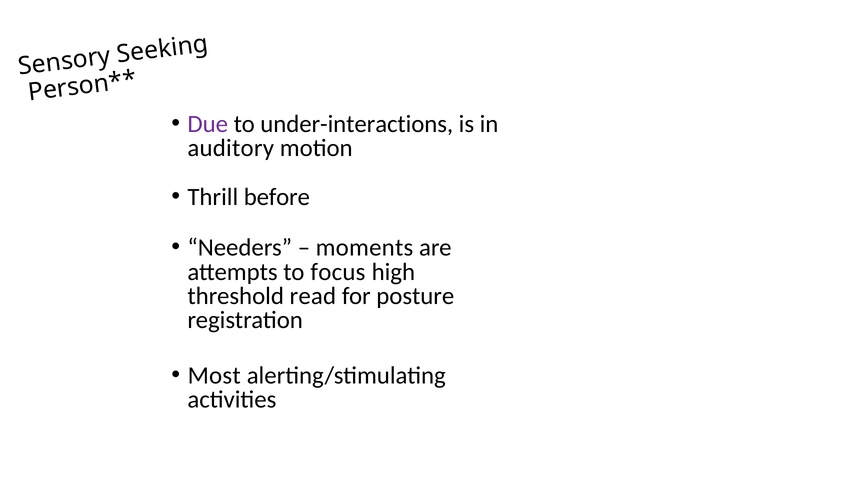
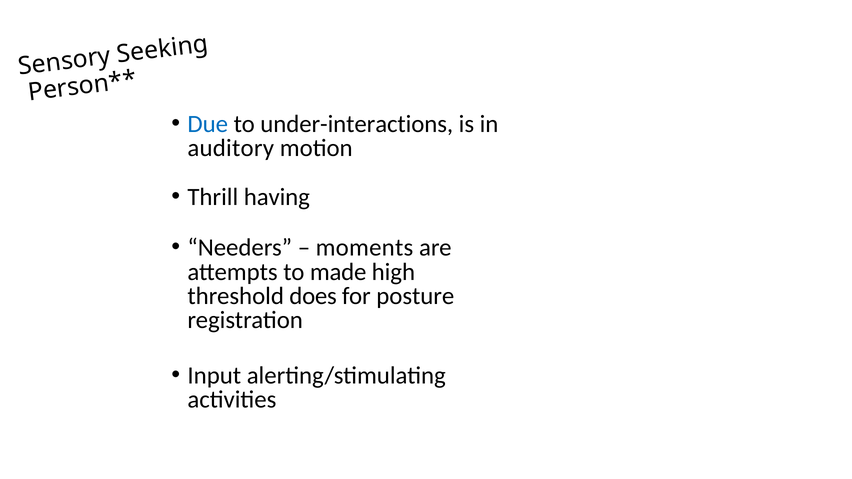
Due colour: purple -> blue (208, 124)
before: before -> having (277, 197)
focus: focus -> made (338, 272)
read: read -> does (313, 296)
Most: Most -> Input (214, 376)
